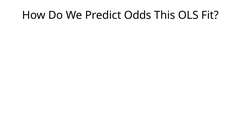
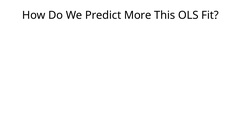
Odds: Odds -> More (138, 15)
